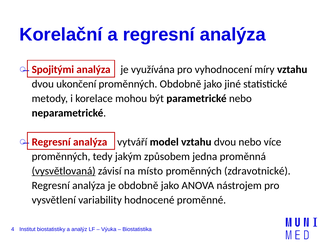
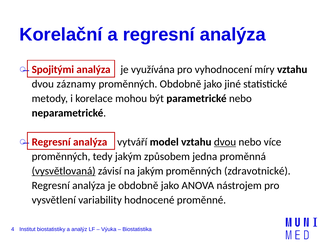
ukončení: ukončení -> záznamy (76, 84)
dvou underline: none -> present (225, 142)
na místo: místo -> jakým (150, 171)
